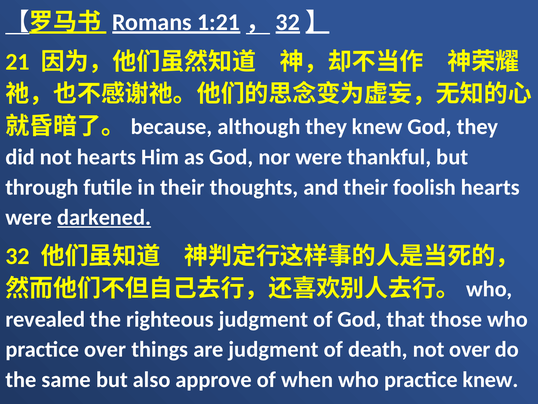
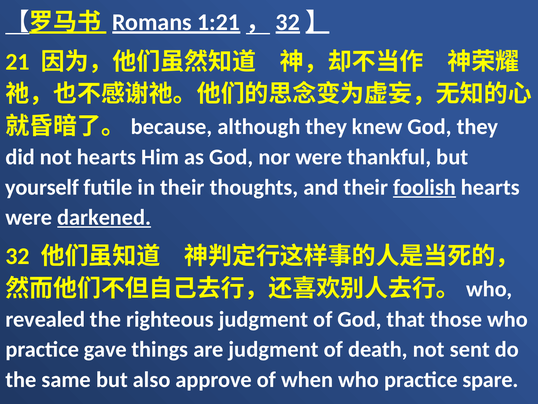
through: through -> yourself (42, 187)
foolish underline: none -> present (425, 187)
practice over: over -> gave (105, 349)
not over: over -> sent (470, 349)
practice knew: knew -> spare (490, 379)
